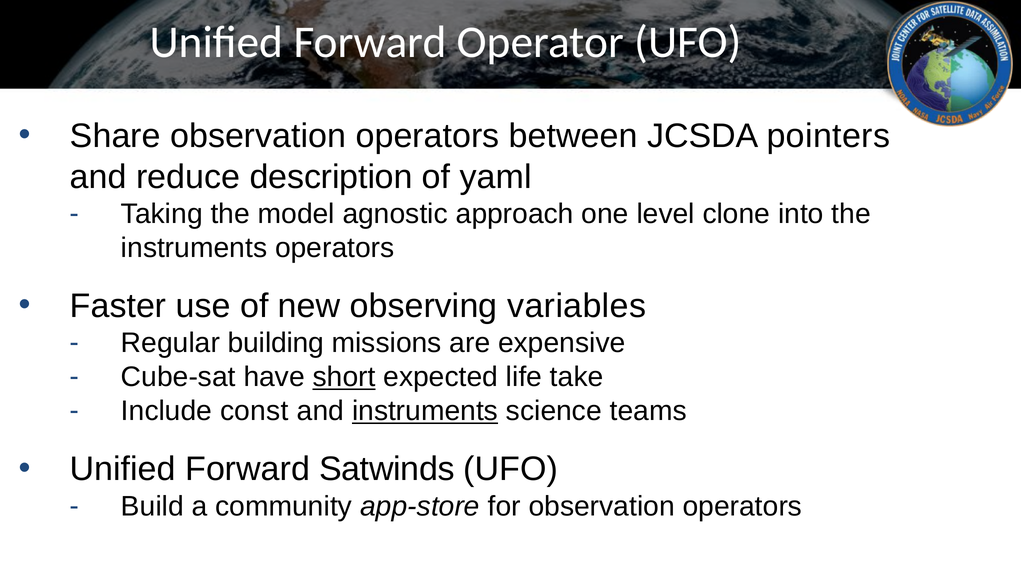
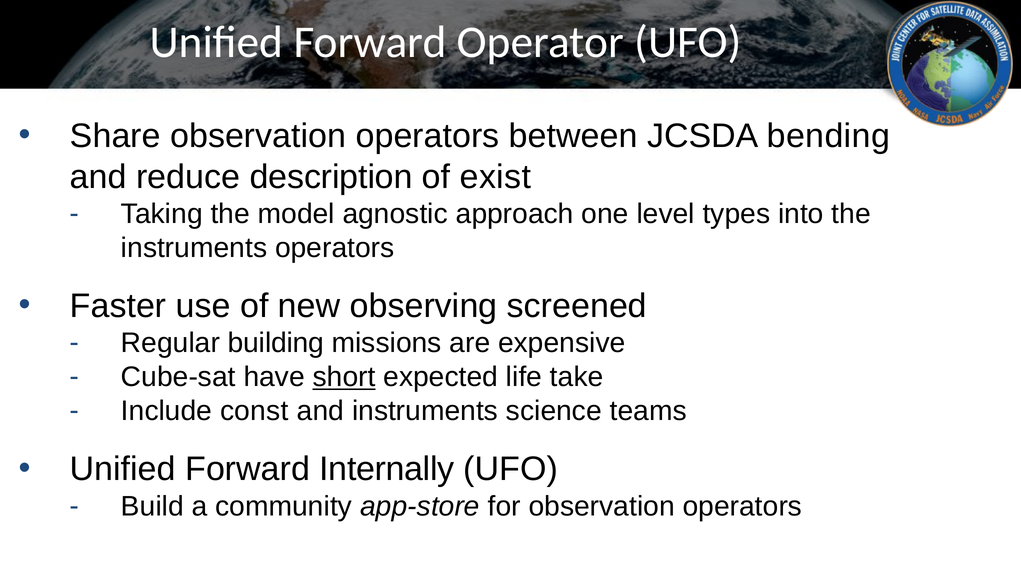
pointers: pointers -> bending (828, 136)
yaml: yaml -> exist (495, 177)
clone: clone -> types (736, 214)
variables: variables -> screened (577, 306)
instruments underline: present -> none (425, 411)
Satwinds: Satwinds -> Internally (387, 469)
